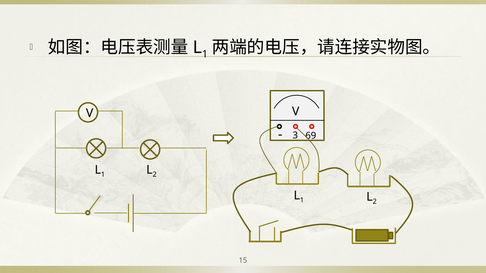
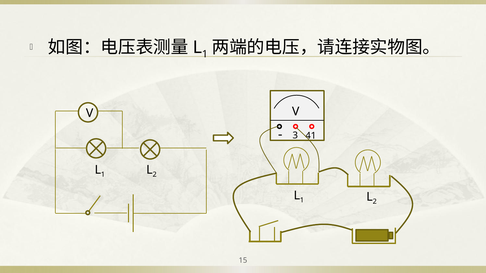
69: 69 -> 41 (311, 136)
